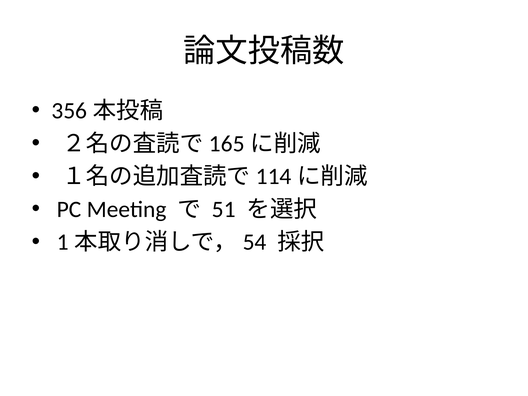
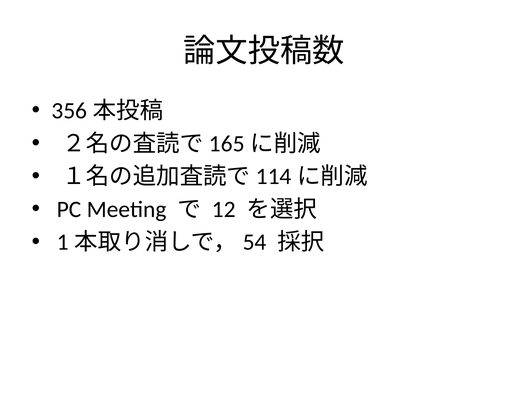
51: 51 -> 12 (224, 209)
